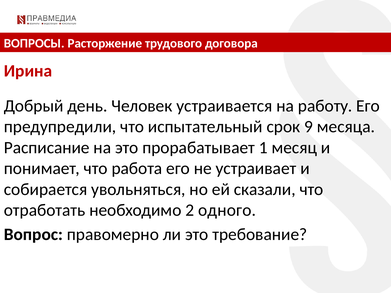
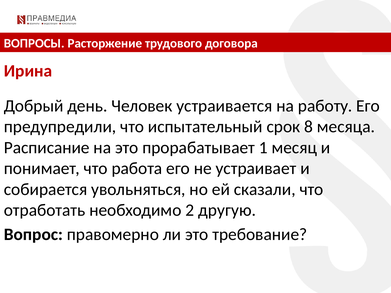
9: 9 -> 8 (309, 127)
одного: одного -> другую (227, 210)
